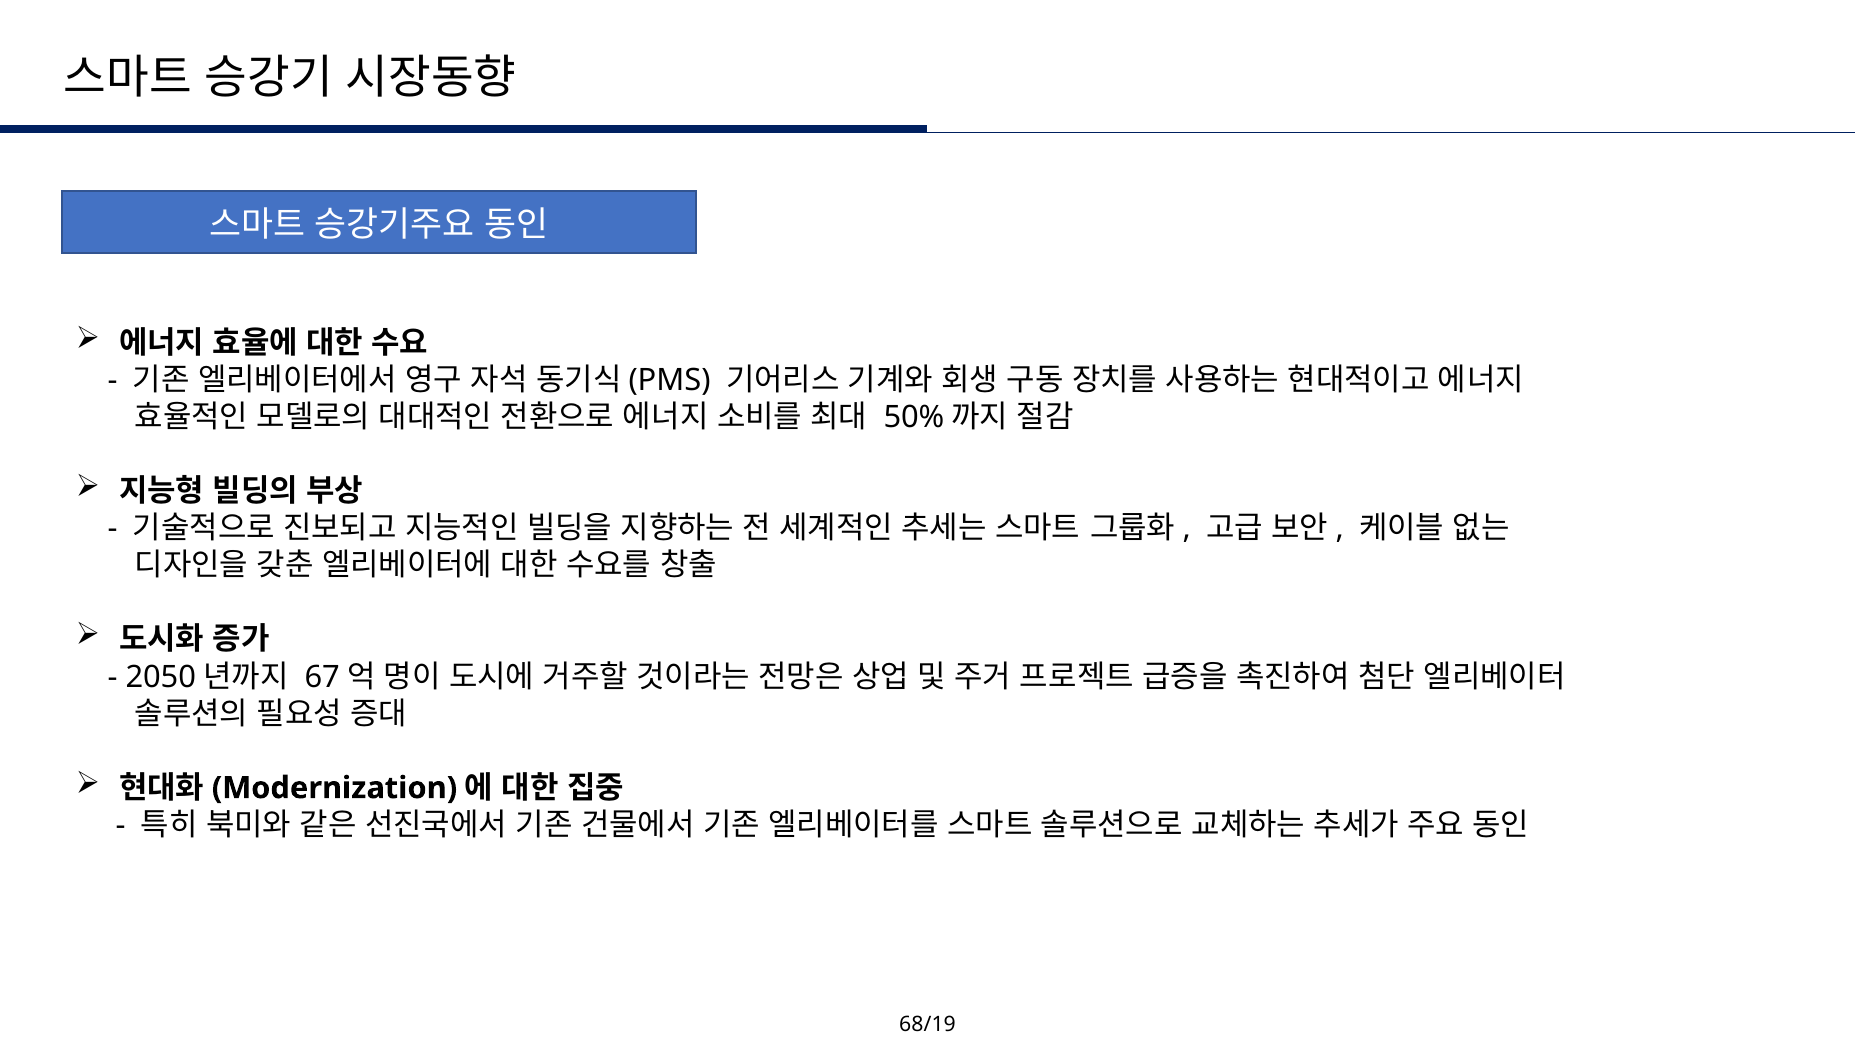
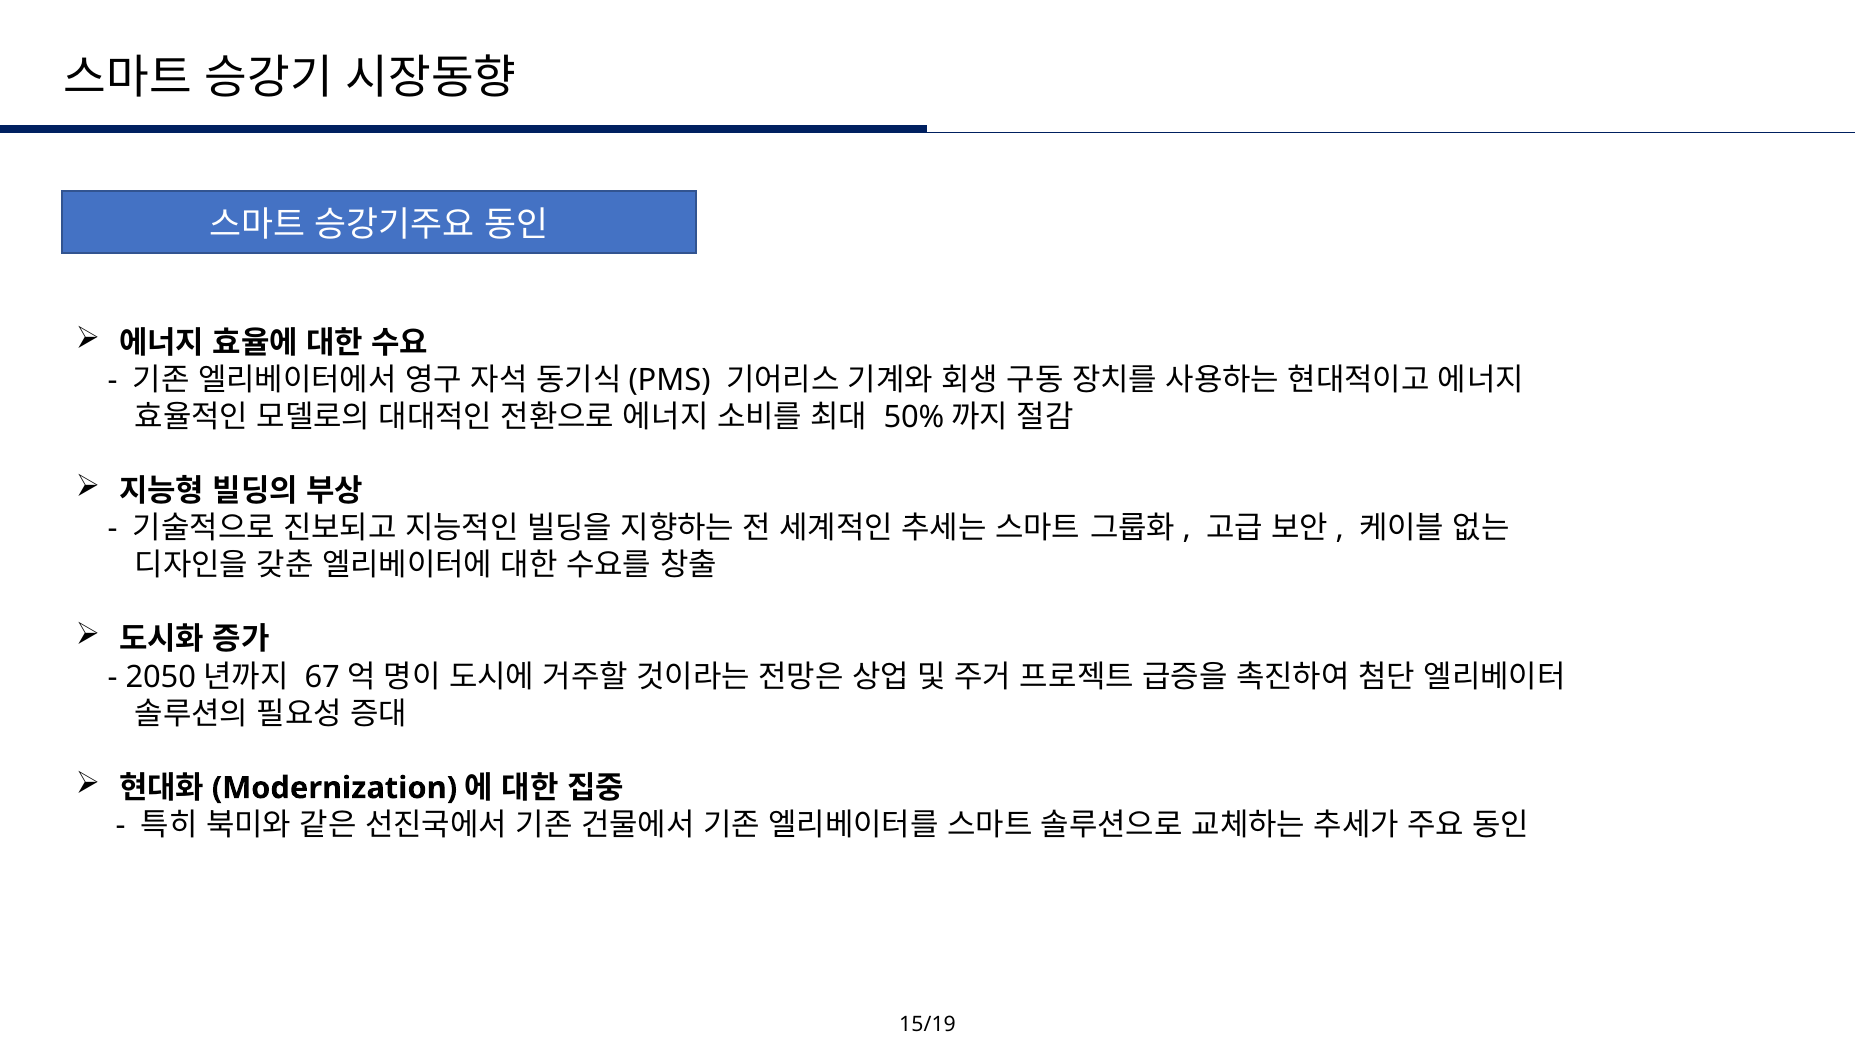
68/19: 68/19 -> 15/19 (928, 1025)
